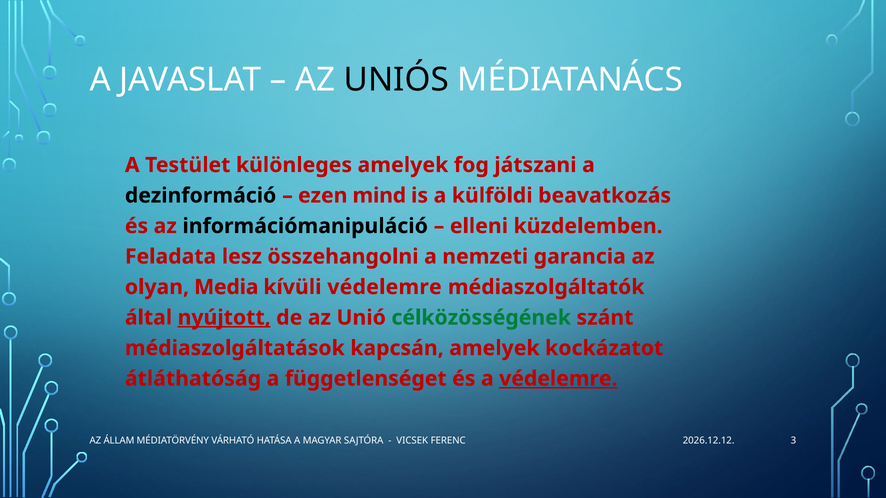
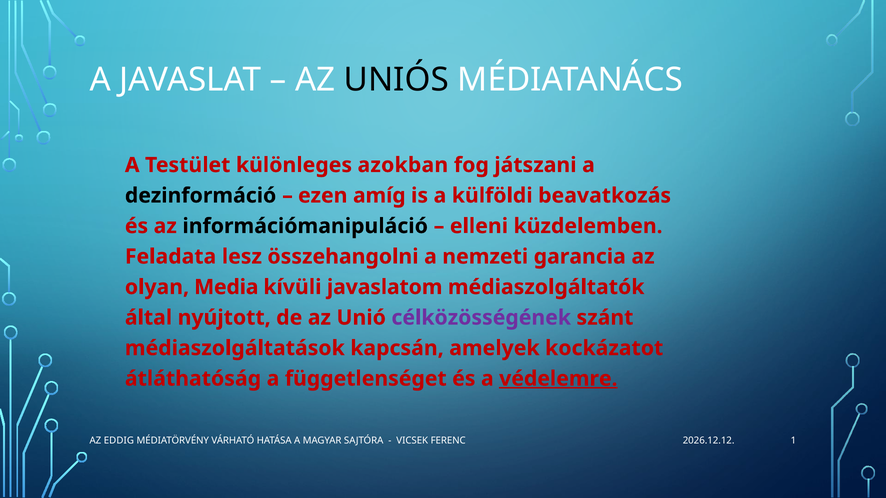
különleges amelyek: amelyek -> azokban (403, 165)
mind: mind -> amíg (379, 196)
kívüli védelemre: védelemre -> javaslatom (385, 287)
nyújtott underline: present -> none (224, 318)
célközösségének colour: green -> purple (481, 318)
ÁLLAM: ÁLLAM -> EDDIG (119, 441)
3: 3 -> 1 (794, 441)
